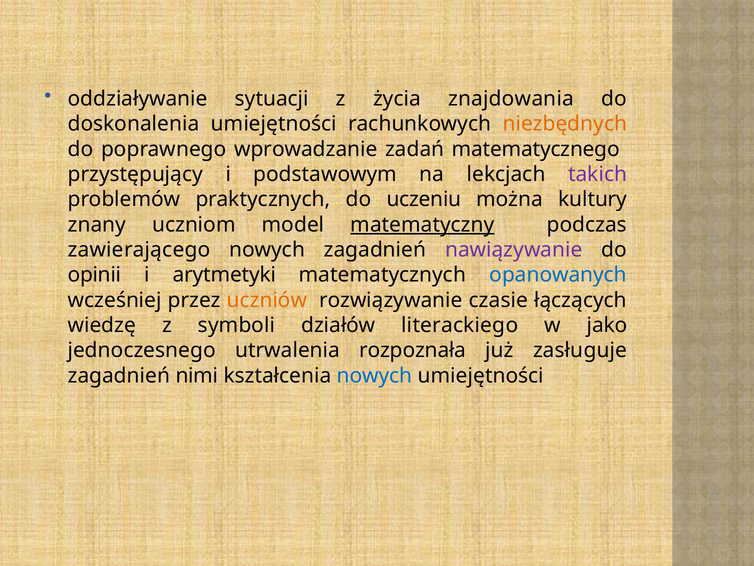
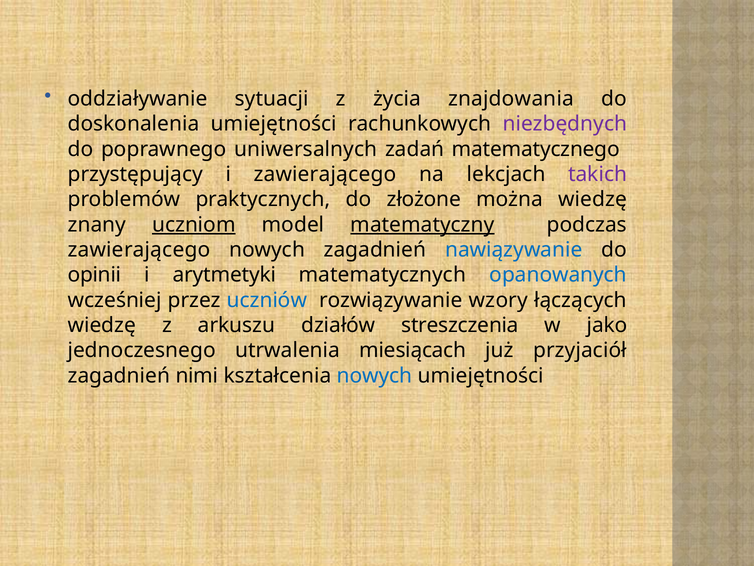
niezbędnych colour: orange -> purple (565, 124)
wprowadzanie: wprowadzanie -> uniwersalnych (306, 149)
i podstawowym: podstawowym -> zawierającego (325, 174)
uczeniu: uczeniu -> złożone (424, 199)
można kultury: kultury -> wiedzę (593, 199)
uczniom underline: none -> present (194, 224)
nawiązywanie colour: purple -> blue (514, 250)
uczniów colour: orange -> blue (267, 300)
czasie: czasie -> wzory (498, 300)
symboli: symboli -> arkuszu (237, 325)
literackiego: literackiego -> streszczenia (460, 325)
rozpoznała: rozpoznała -> miesiącach (413, 350)
zasługuje: zasługuje -> przyjaciół (580, 350)
